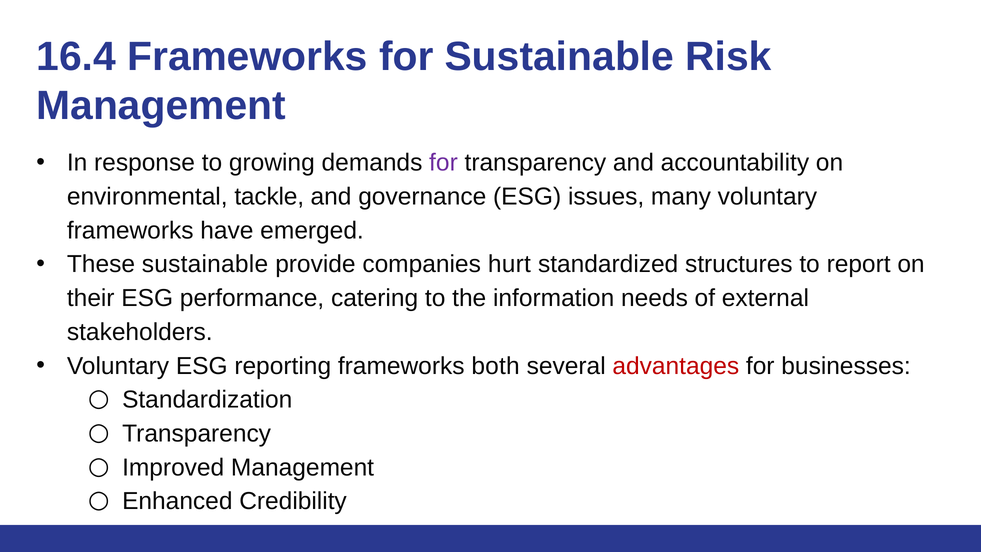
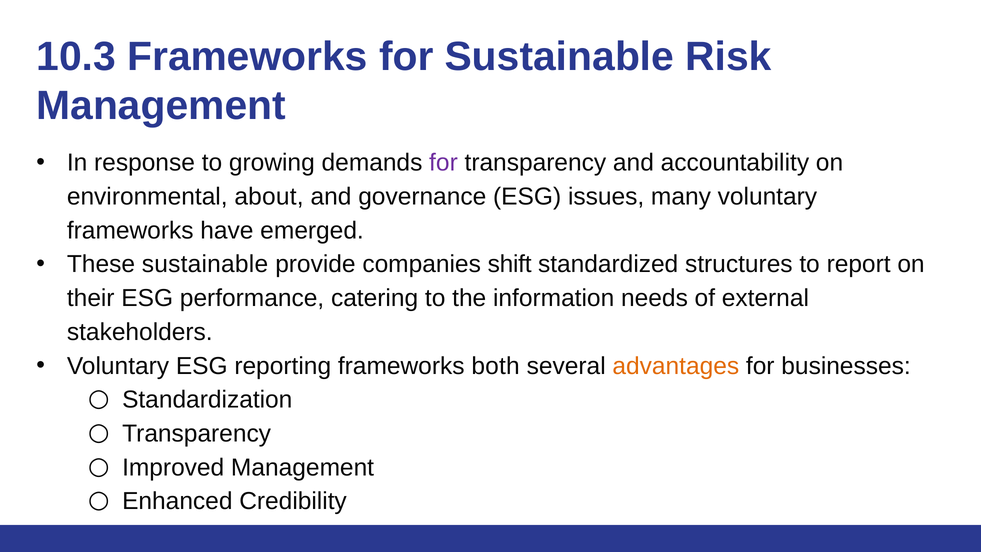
16.4: 16.4 -> 10.3 (76, 57)
tackle: tackle -> about (269, 197)
hurt: hurt -> shift (510, 264)
advantages colour: red -> orange (676, 366)
